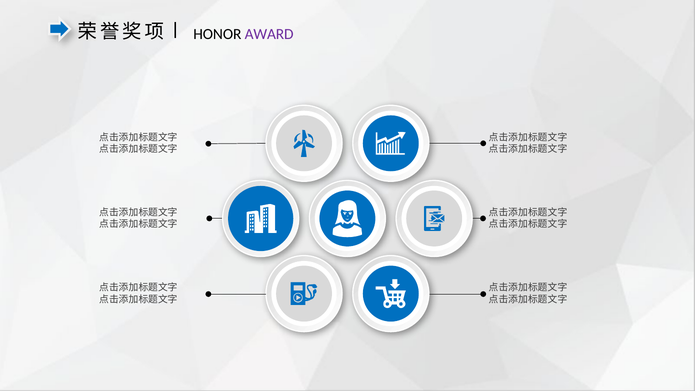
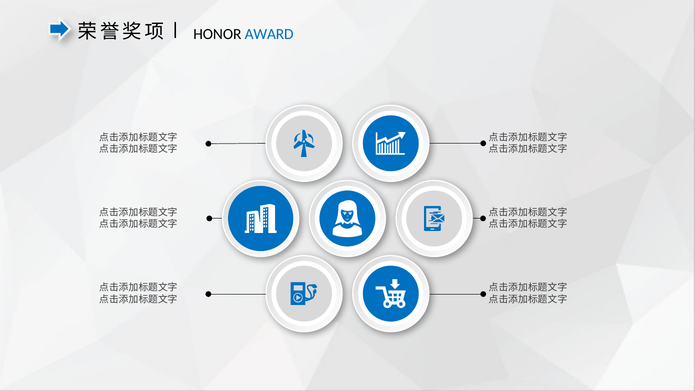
AWARD colour: purple -> blue (269, 34)
